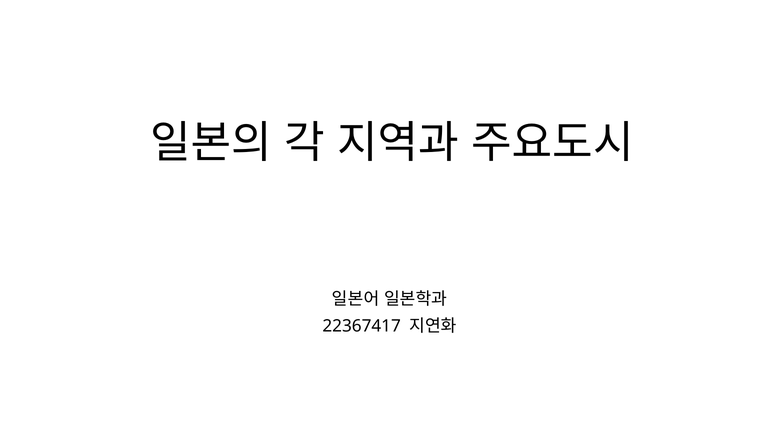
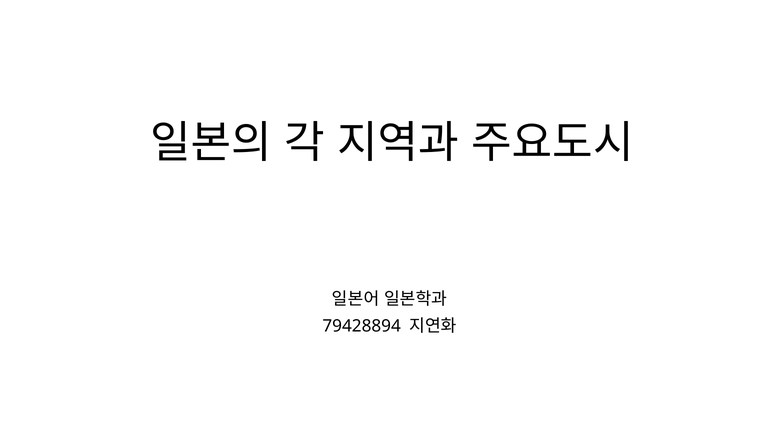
22367417: 22367417 -> 79428894 (362, 326)
